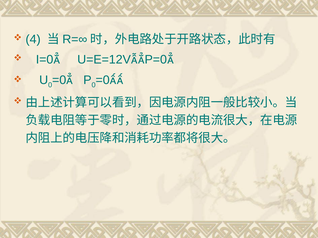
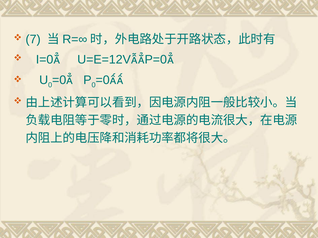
4: 4 -> 7 (33, 39)
